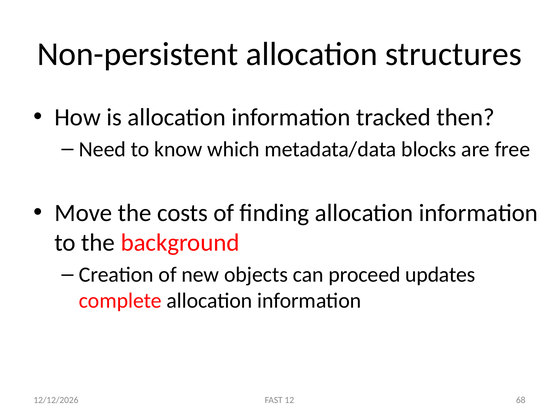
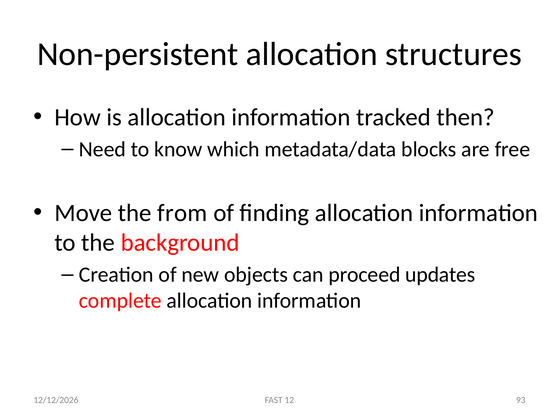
costs: costs -> from (182, 213)
68: 68 -> 93 (521, 400)
